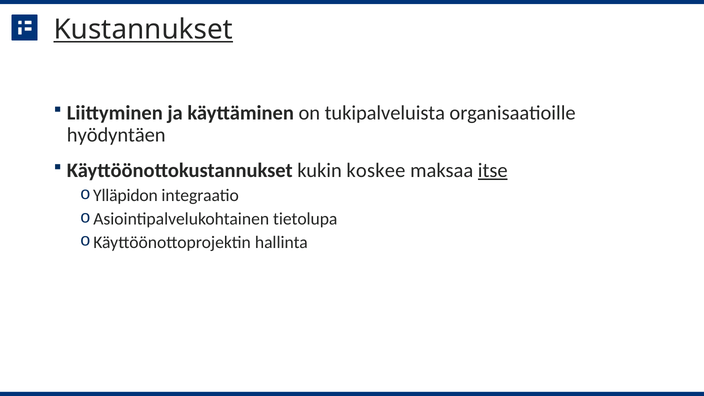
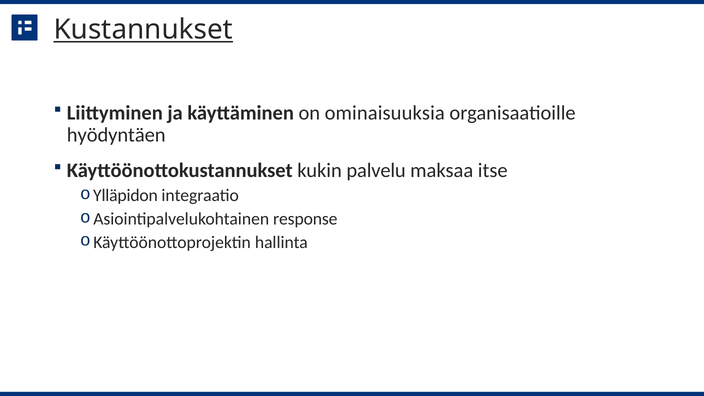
tukipalveluista: tukipalveluista -> ominaisuuksia (385, 113)
koskee: koskee -> palvelu (376, 170)
itse underline: present -> none (493, 170)
tietolupa: tietolupa -> response (305, 219)
